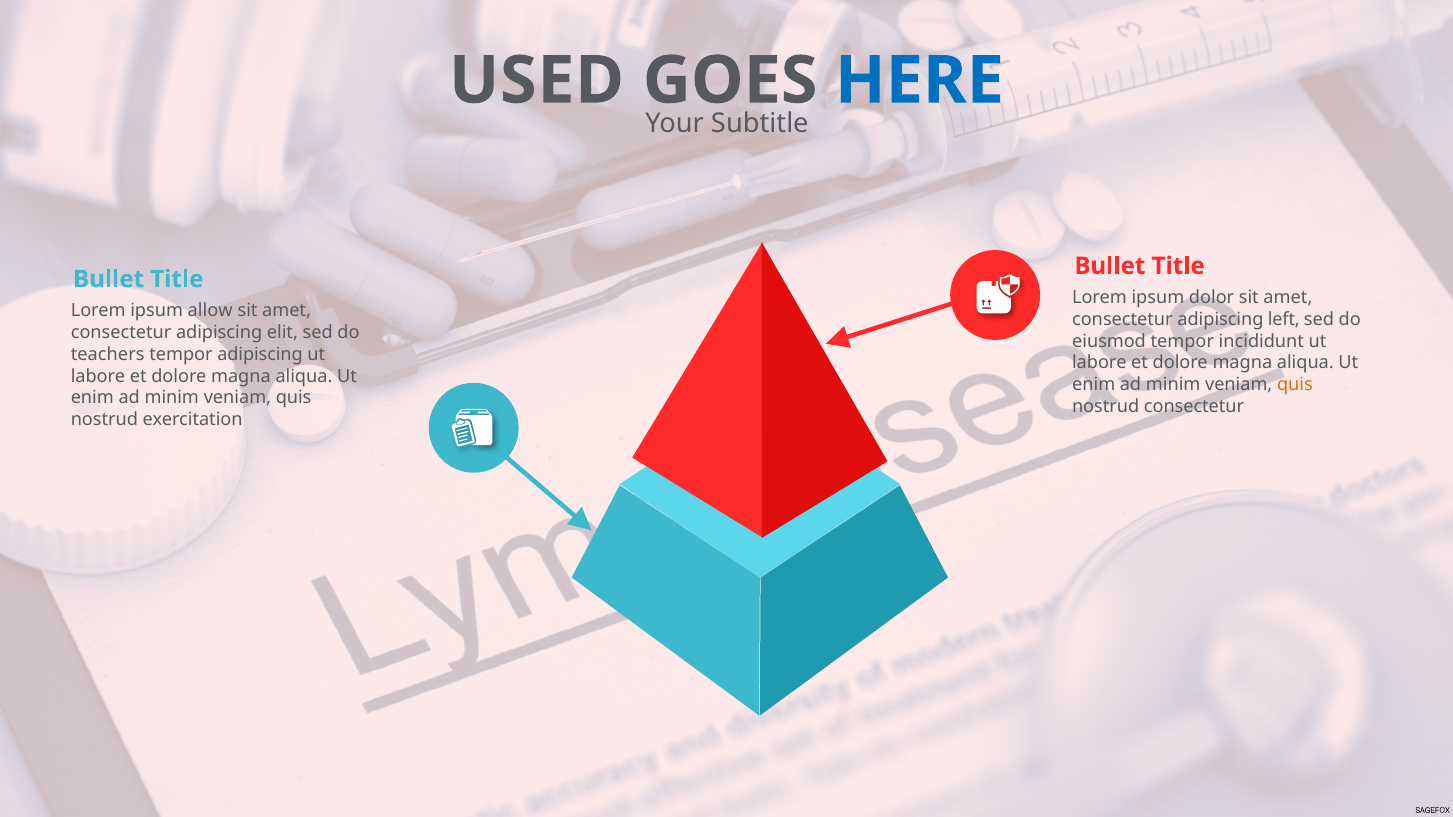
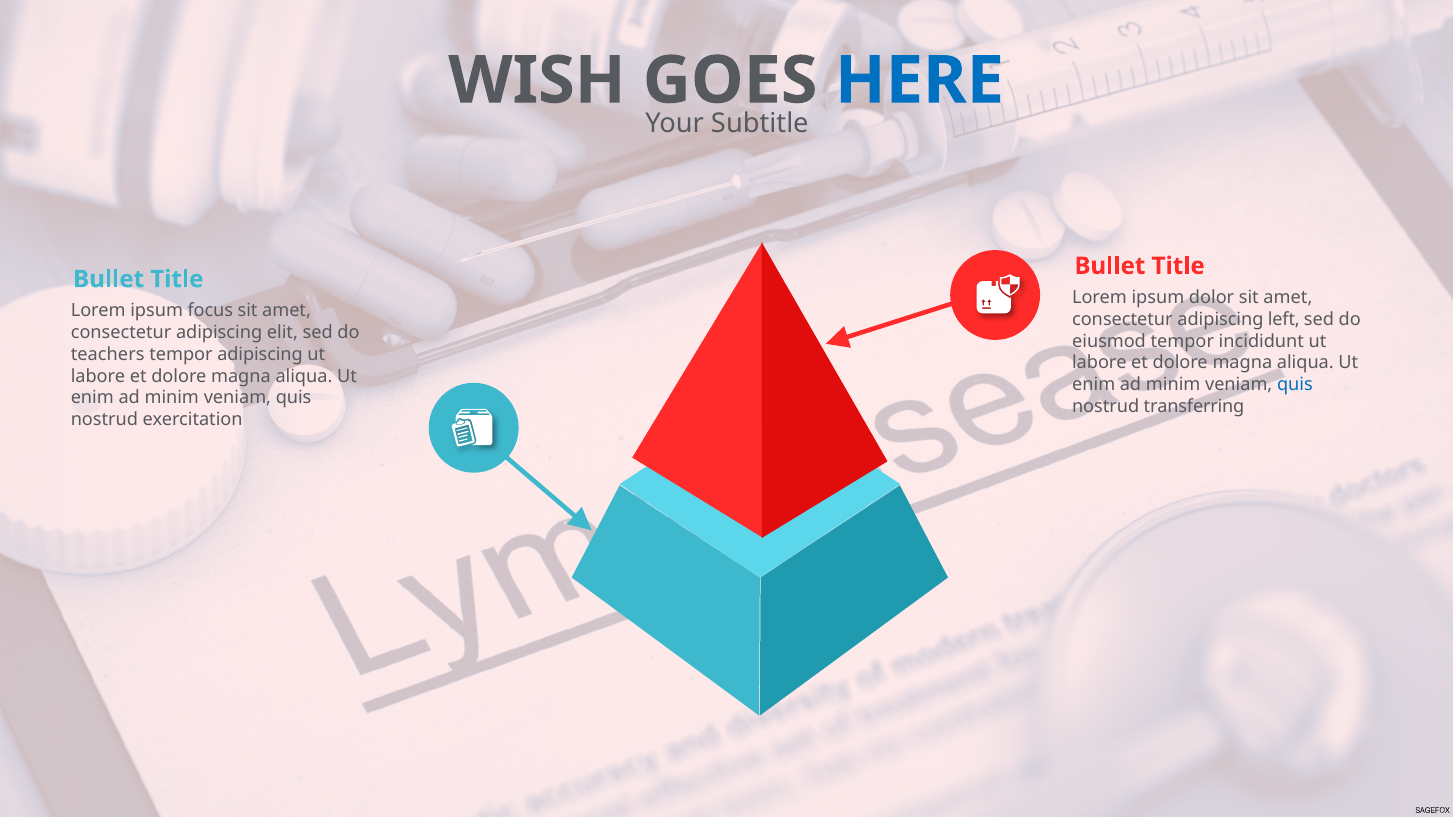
USED: USED -> WISH (537, 81)
allow: allow -> focus (210, 311)
quis colour: orange -> blue (1295, 385)
nostrud consectetur: consectetur -> transferring (1194, 407)
